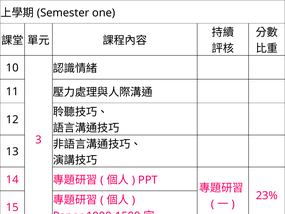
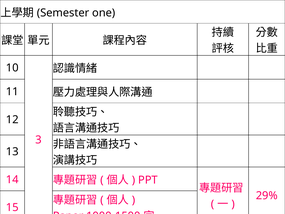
23%: 23% -> 29% (267, 195)
